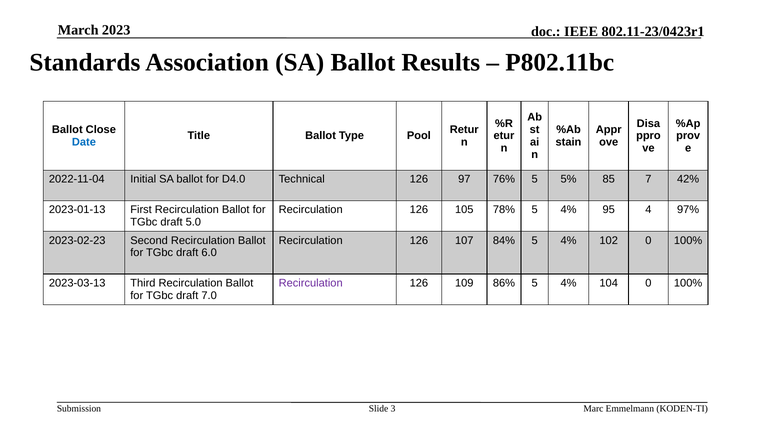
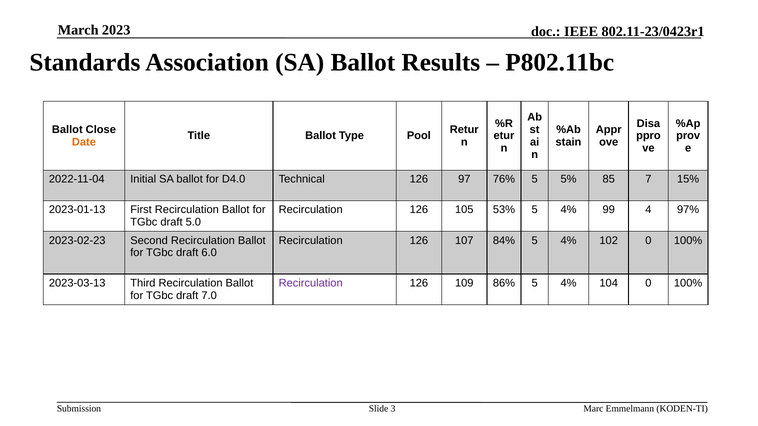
Date colour: blue -> orange (84, 142)
42%: 42% -> 15% (688, 180)
78%: 78% -> 53% (504, 210)
95: 95 -> 99 (609, 210)
